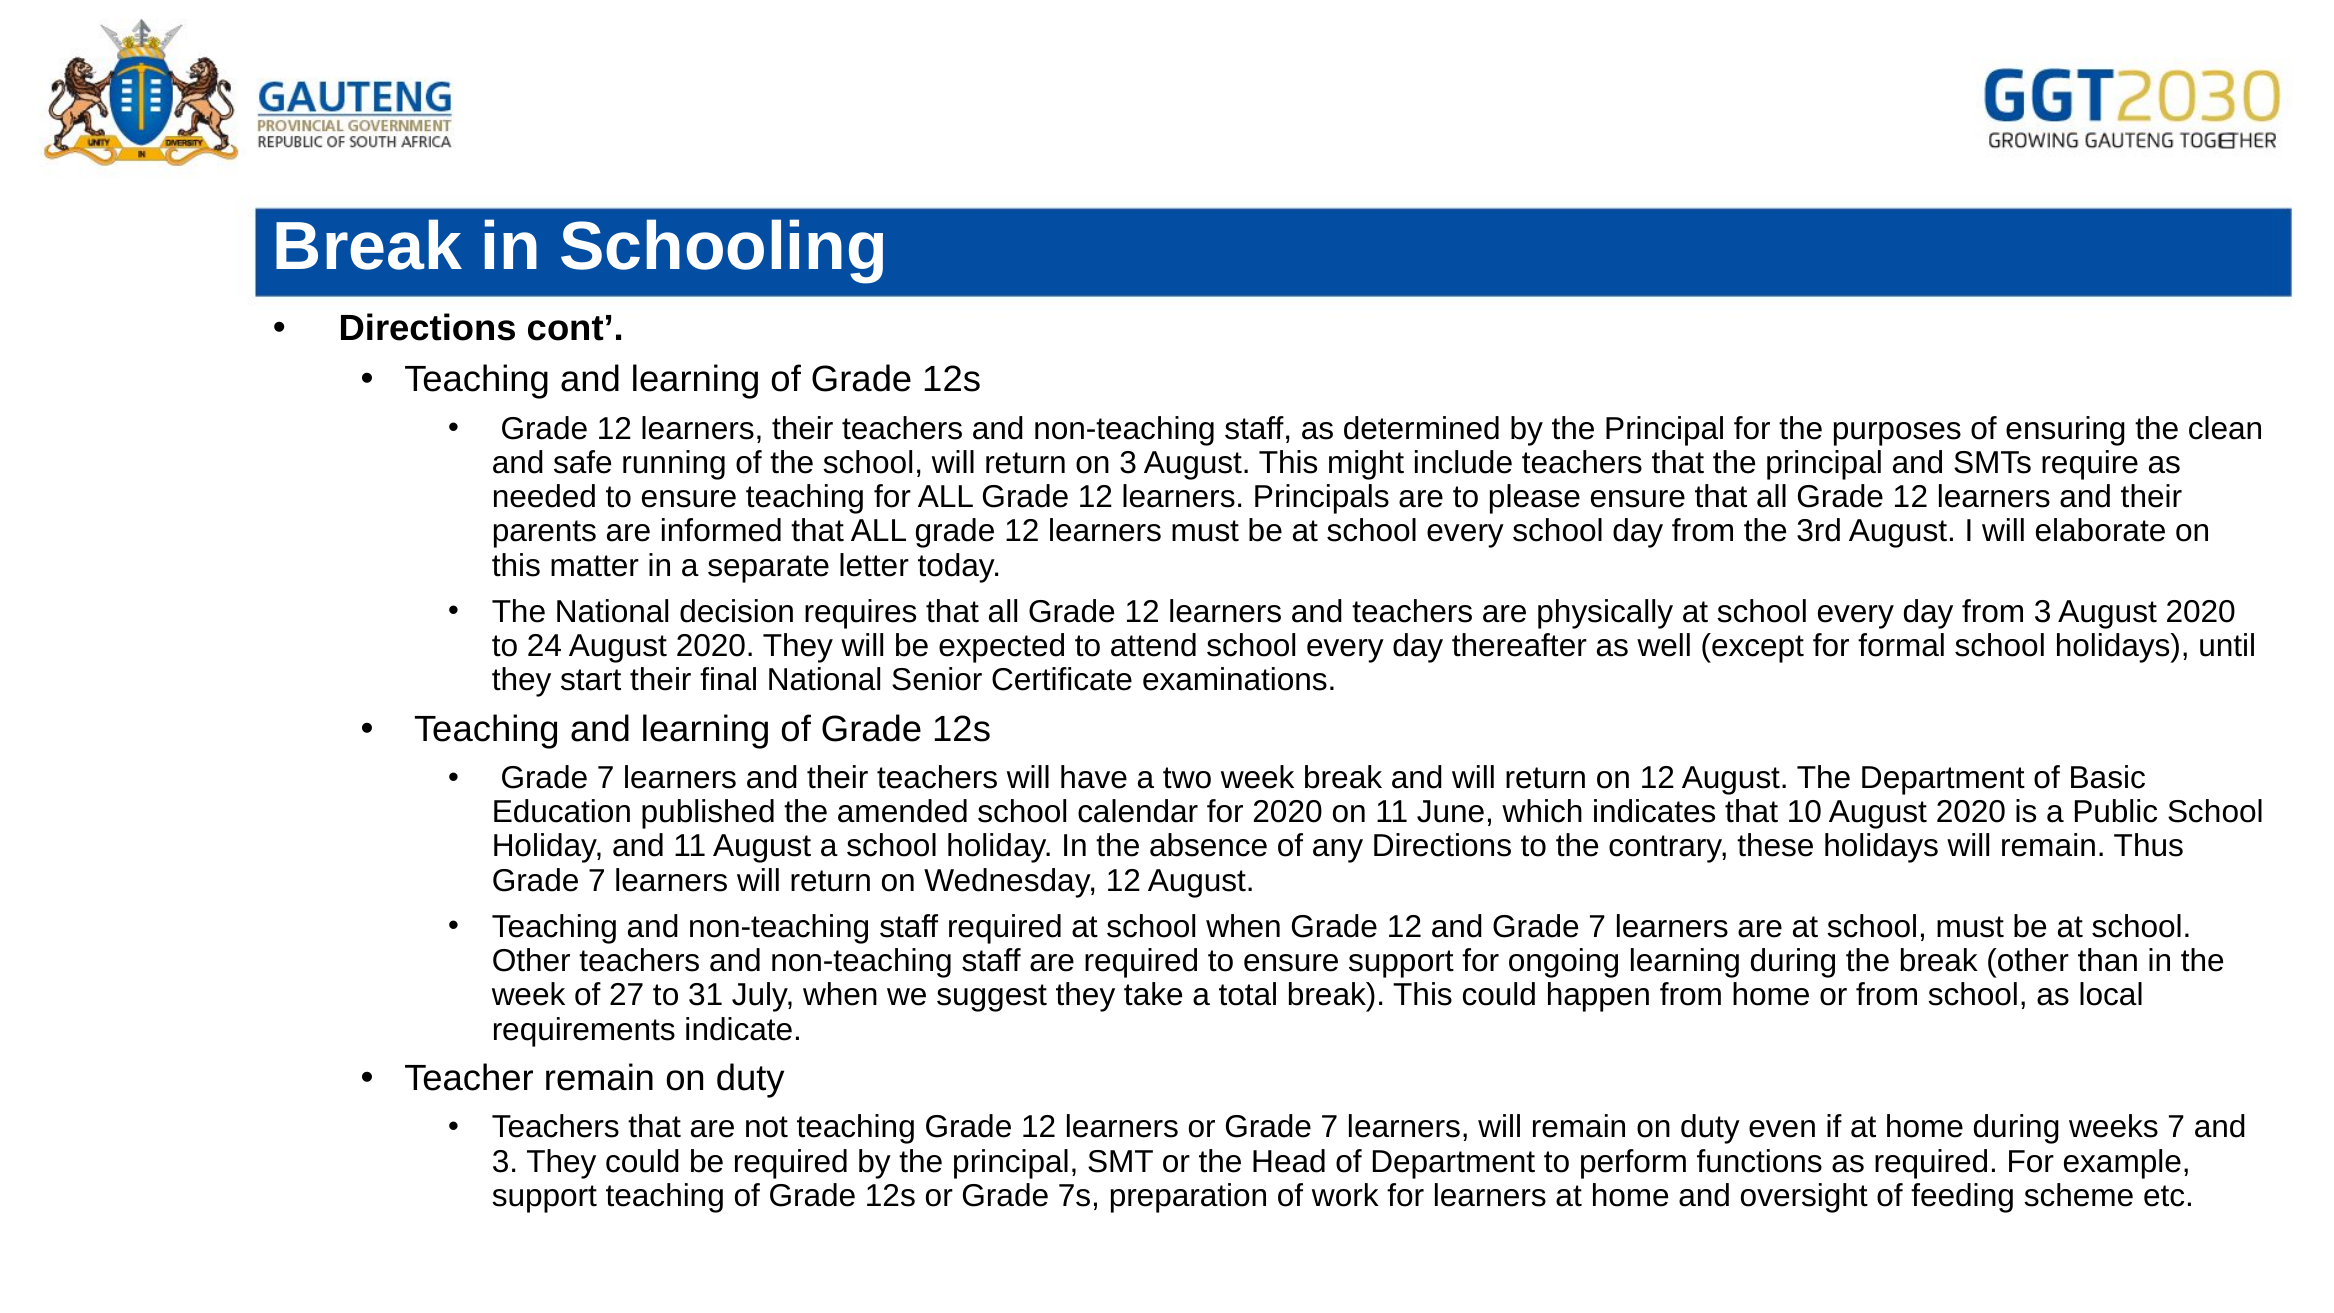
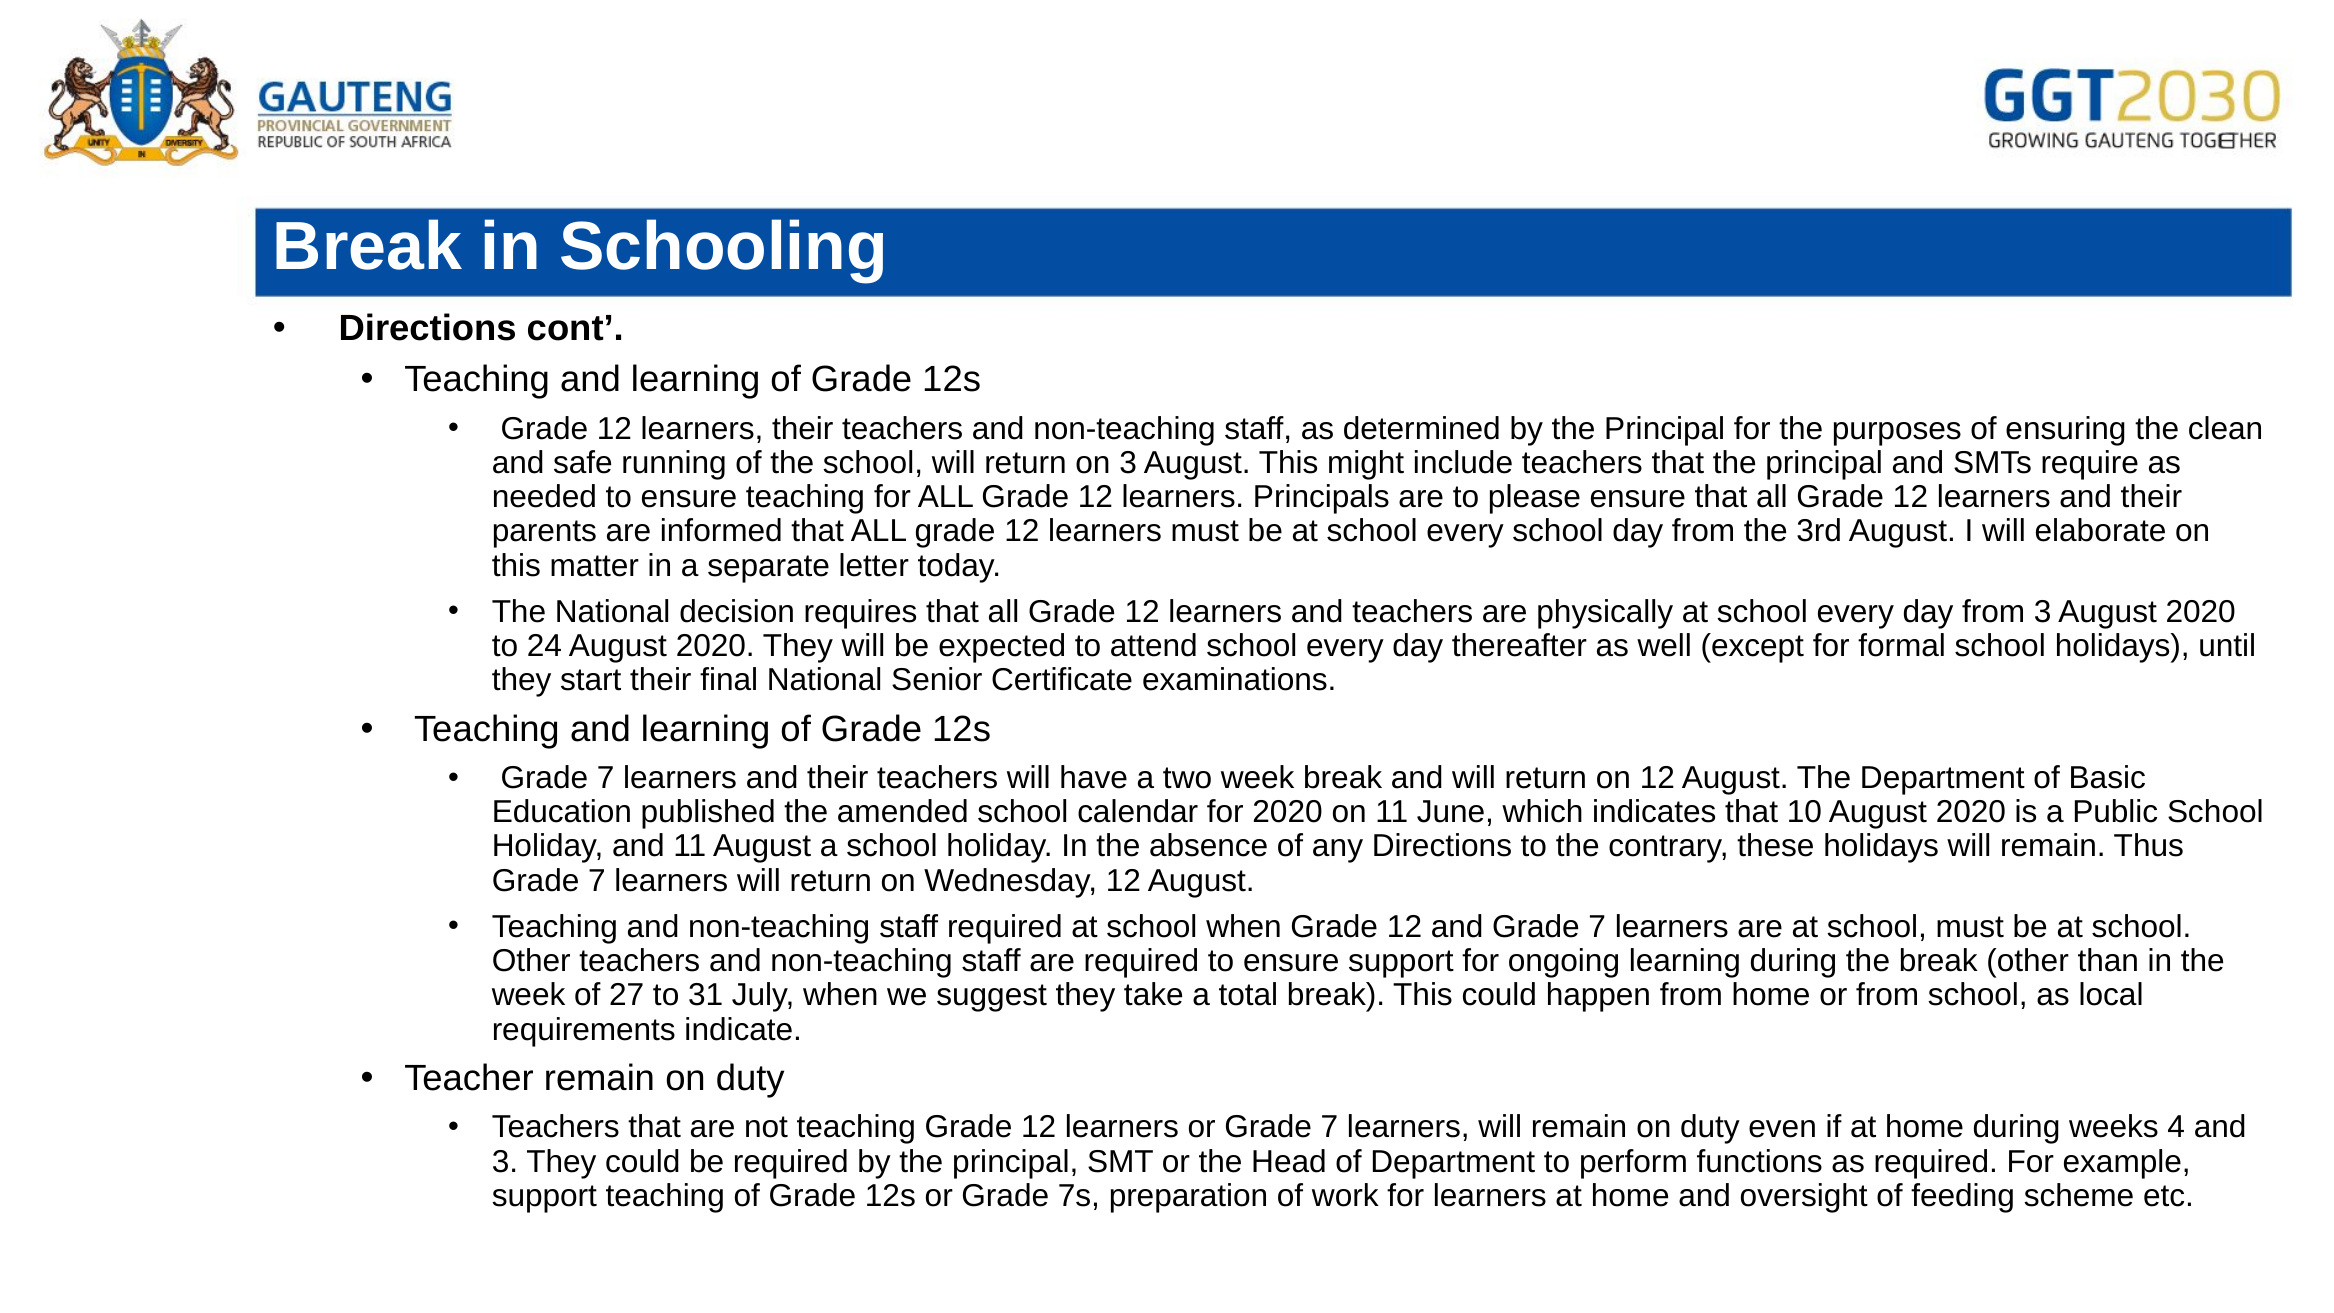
weeks 7: 7 -> 4 (2176, 1127)
